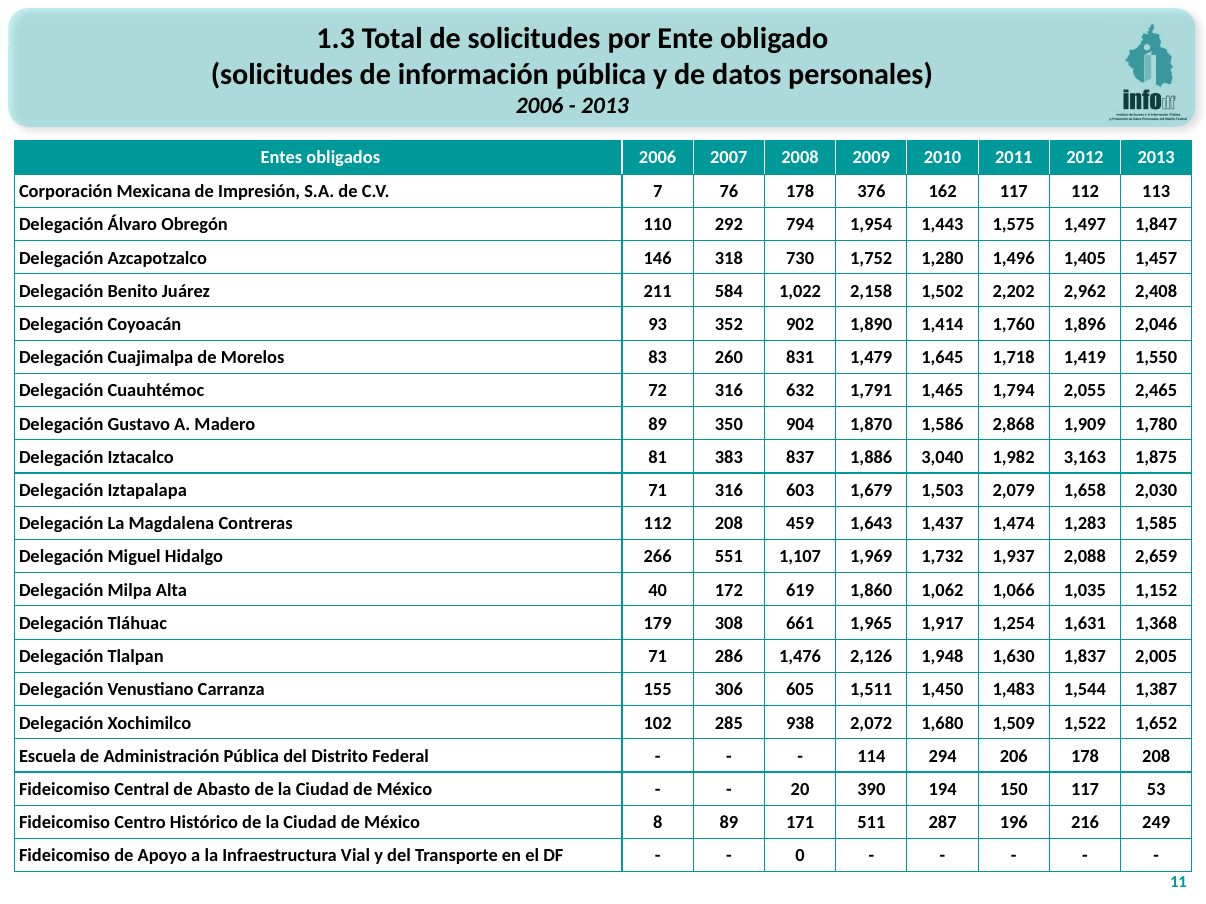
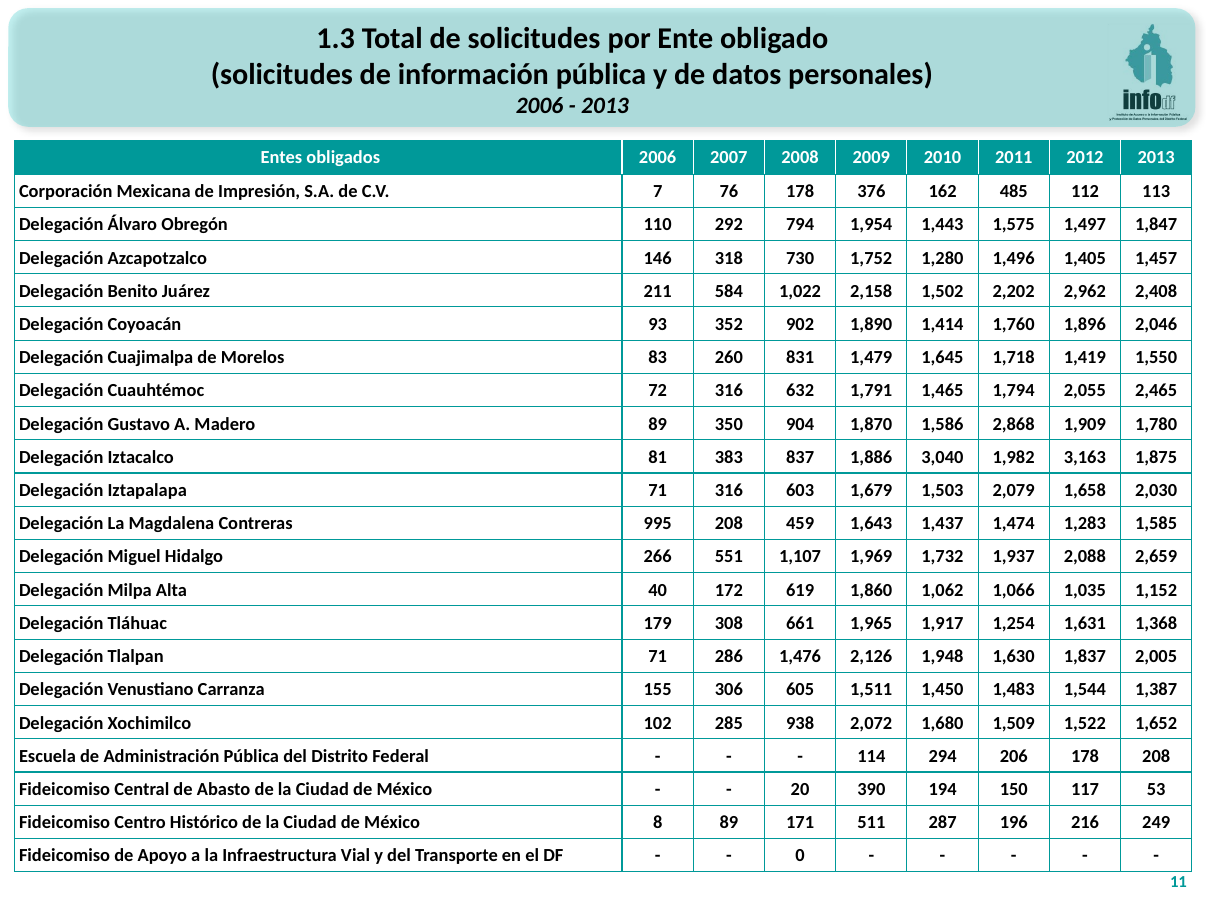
162 117: 117 -> 485 (1014, 192)
Contreras 112: 112 -> 995 (658, 524)
